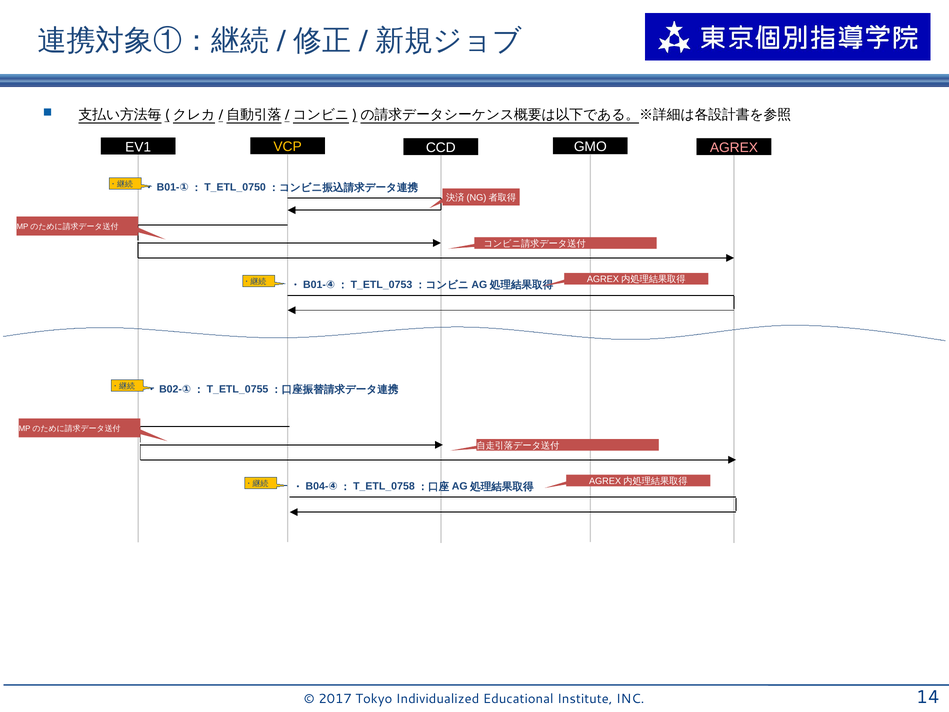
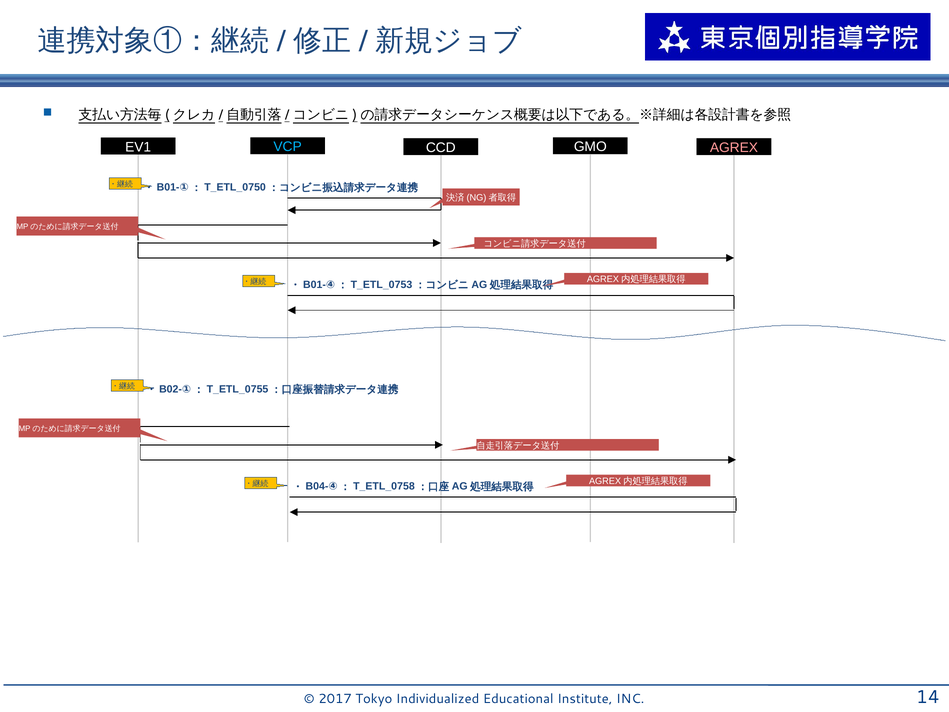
VCP colour: yellow -> light blue (288, 147)
